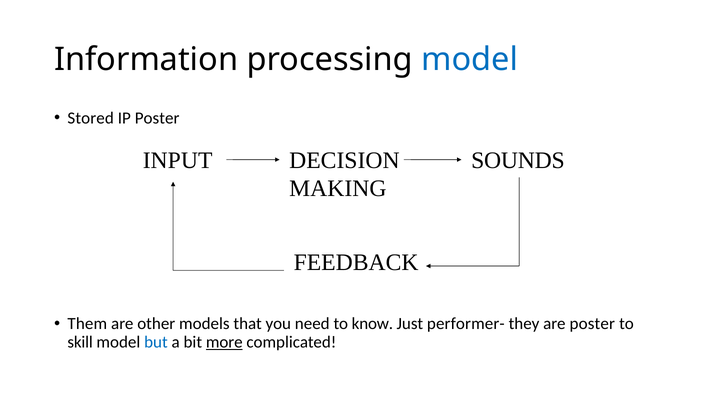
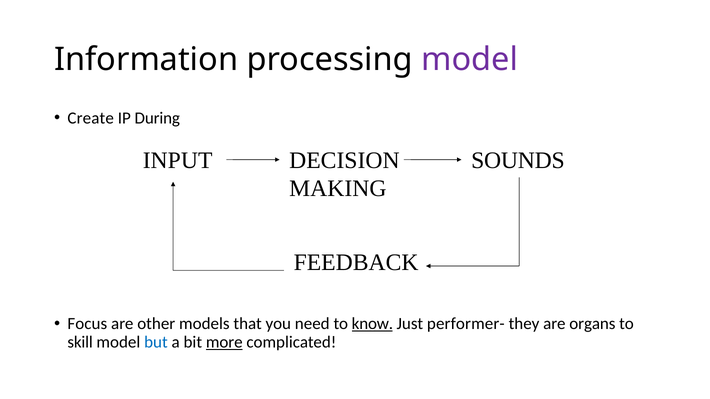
model colour: blue -> purple (470, 60)
Stored: Stored -> Create (91, 118)
IP Poster: Poster -> During (157, 118)
Them: Them -> Focus (87, 324)
know underline: none -> present (372, 324)
are poster: poster -> organs (592, 324)
